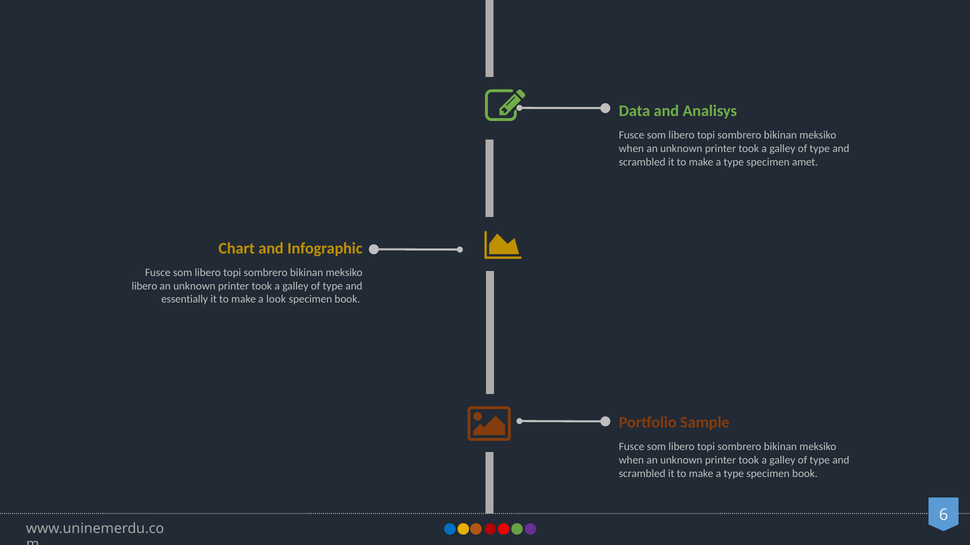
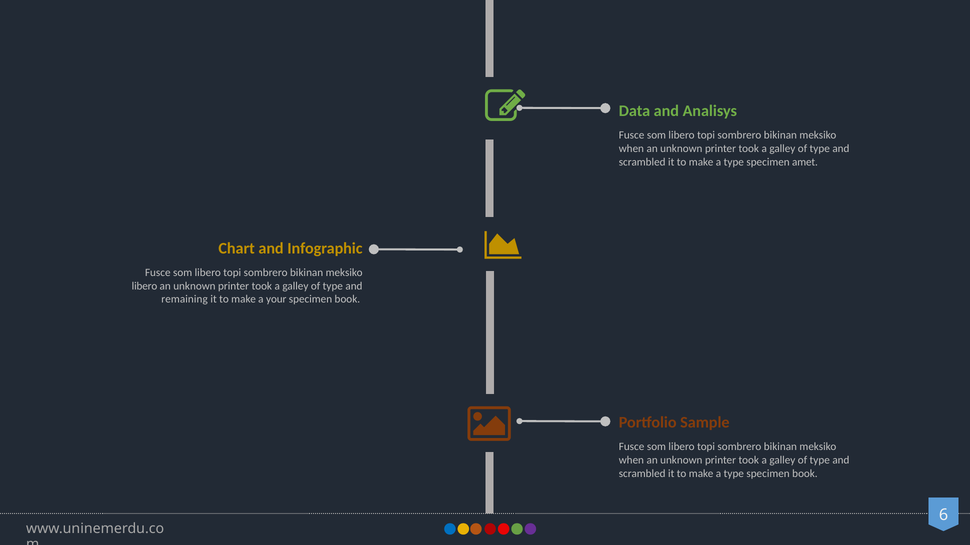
essentially: essentially -> remaining (185, 300)
look: look -> your (276, 300)
